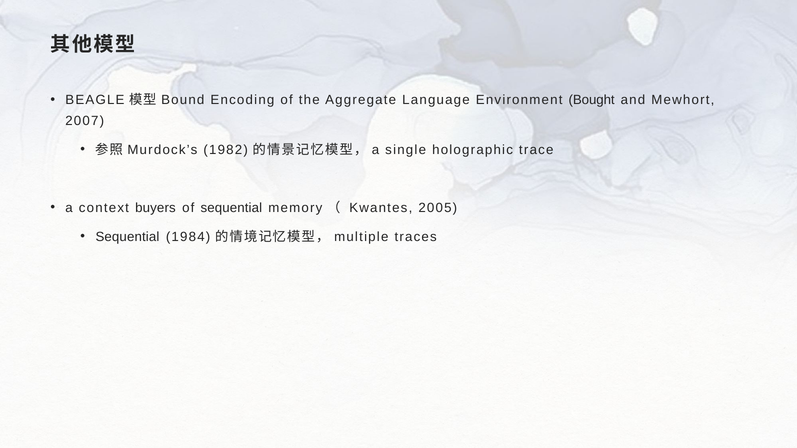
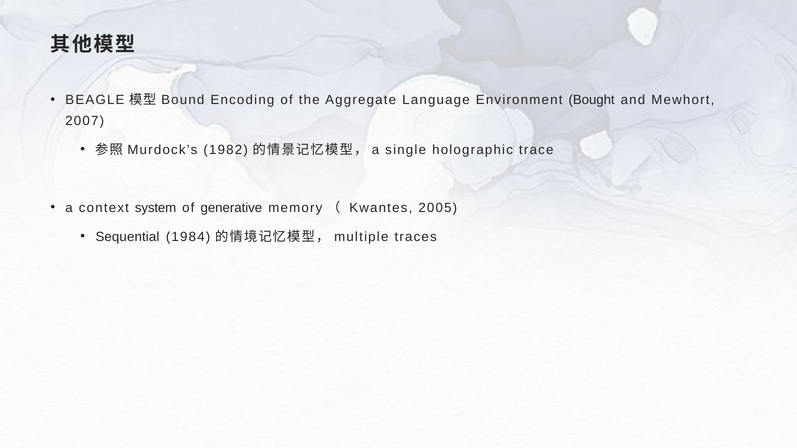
buyers: buyers -> system (156, 208)
of sequential: sequential -> generative (231, 208)
